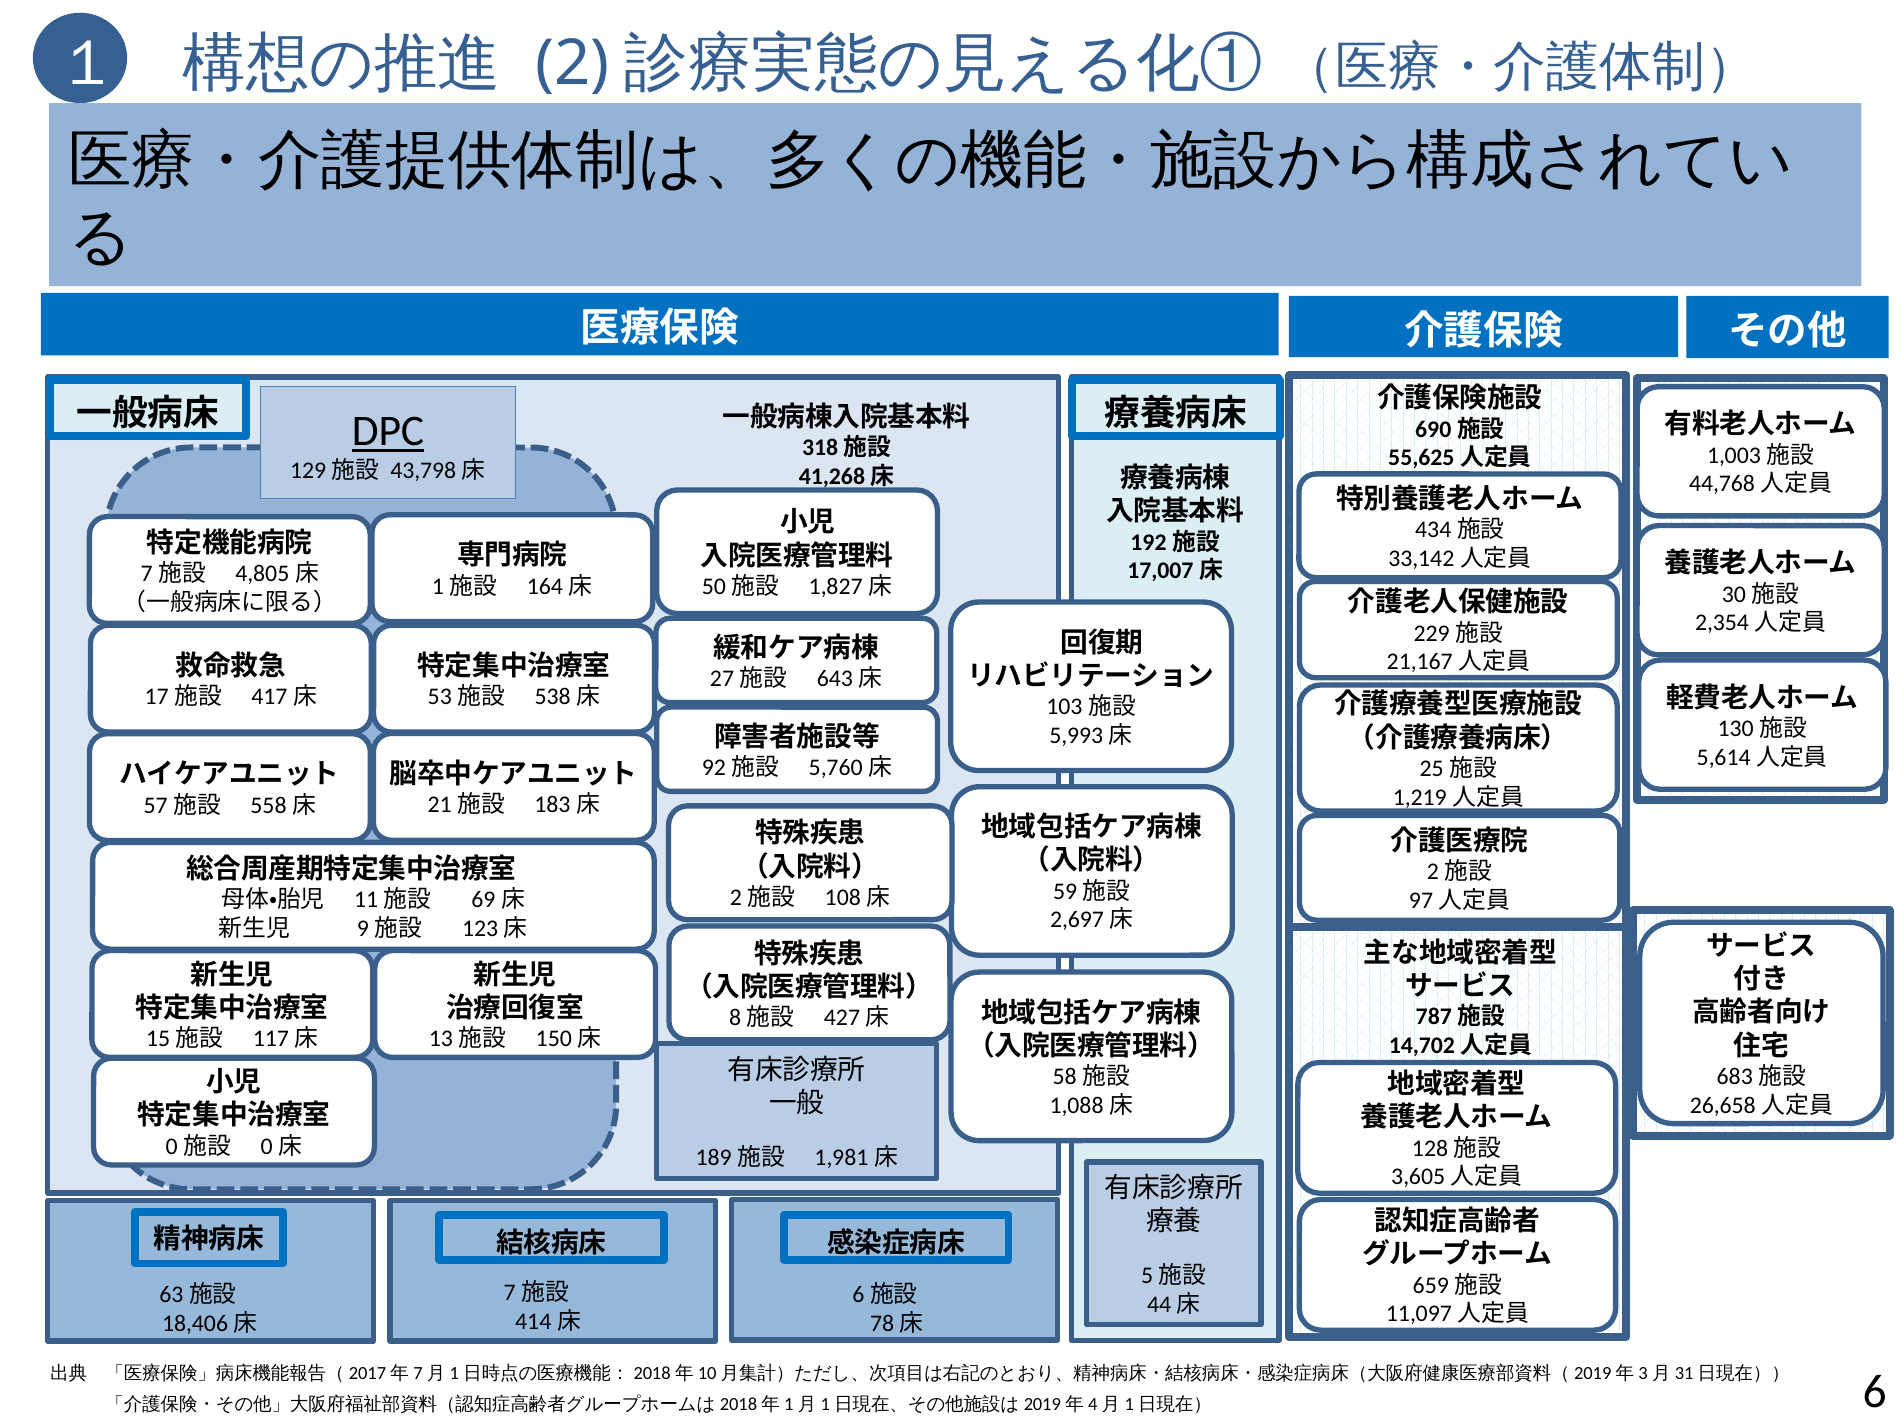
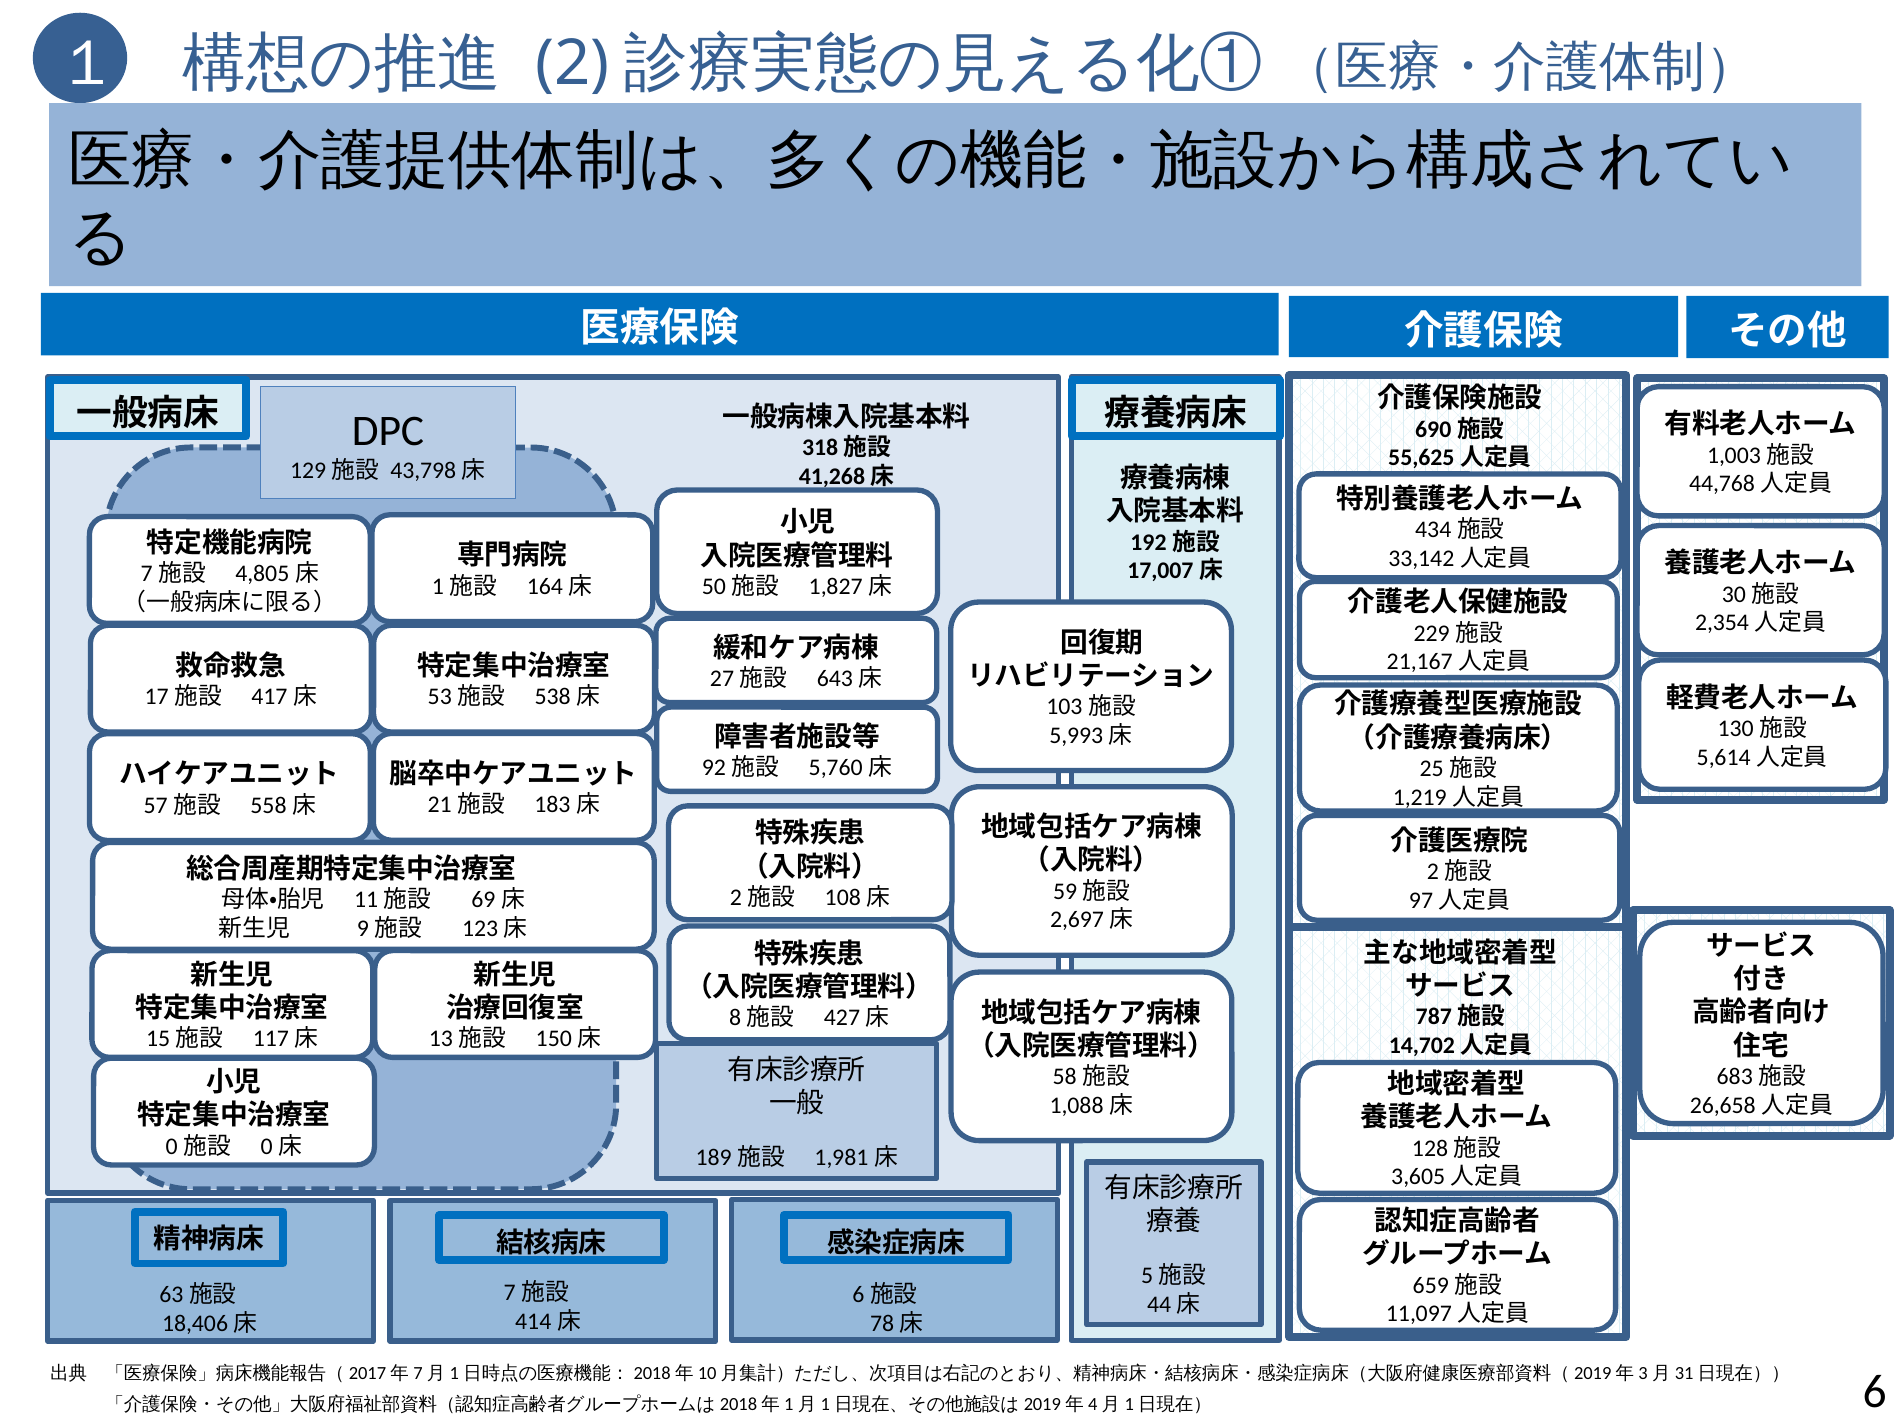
DPC underline: present -> none (388, 431)
